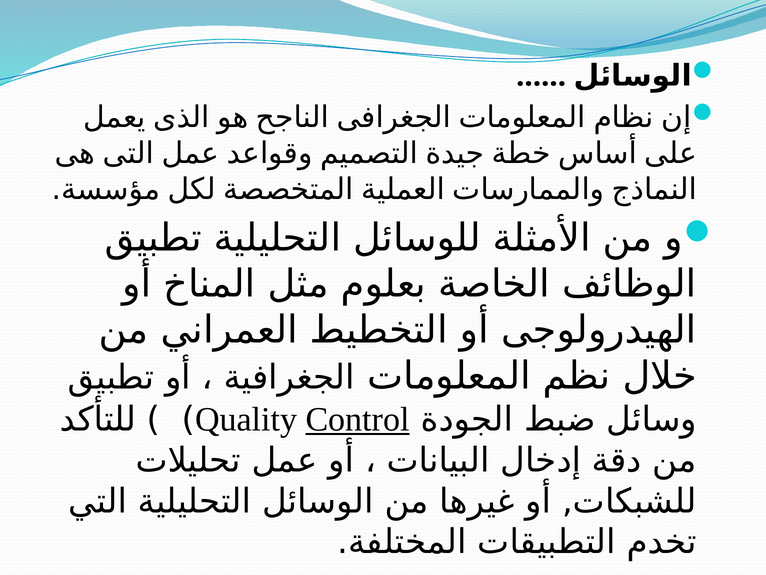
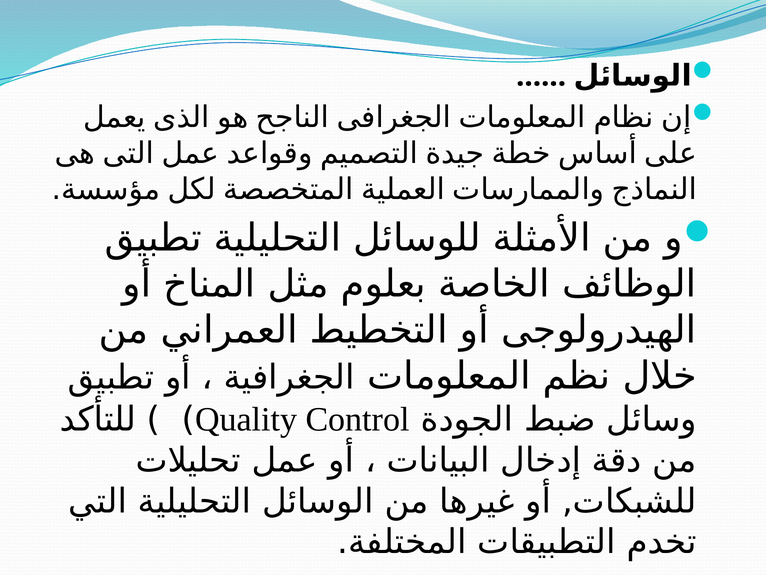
Control underline: present -> none (358, 419)
